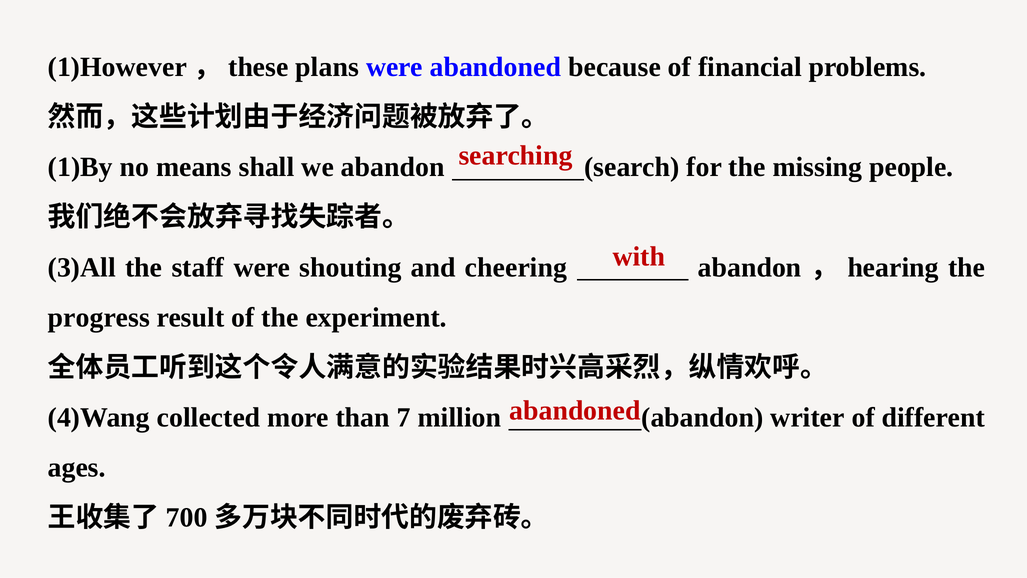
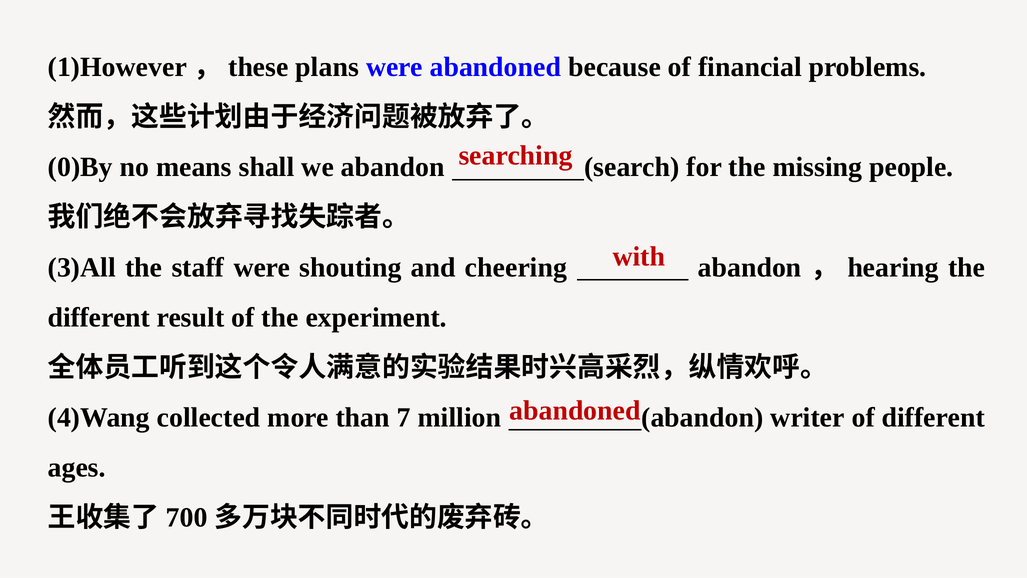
1)By: 1)By -> 0)By (80, 167)
progress: progress -> different (99, 317)
